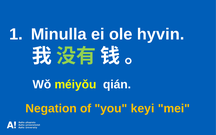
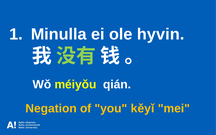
keyi: keyi -> kěyǐ (143, 108)
